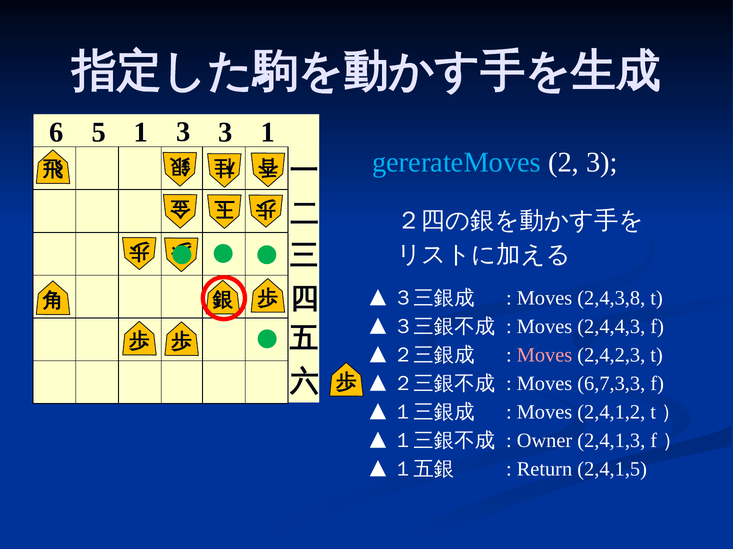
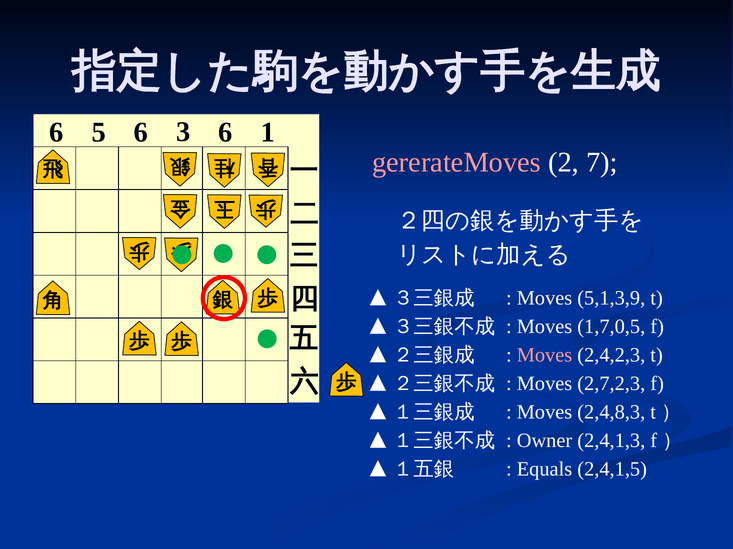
5 1: 1 -> 6 (141, 133)
3 3: 3 -> 6 (225, 133)
gererateMoves colour: light blue -> pink (457, 162)
2 3: 3 -> 7 (602, 162)
2,4,3,8: 2,4,3,8 -> 5,1,3,9 (611, 299)
2,4,4,3: 2,4,4,3 -> 1,7,0,5 (611, 327)
6,7,3,3: 6,7,3,3 -> 2,7,2,3 (611, 384)
2,4,1,2: 2,4,1,2 -> 2,4,8,3 (611, 413)
Return: Return -> Equals (545, 470)
